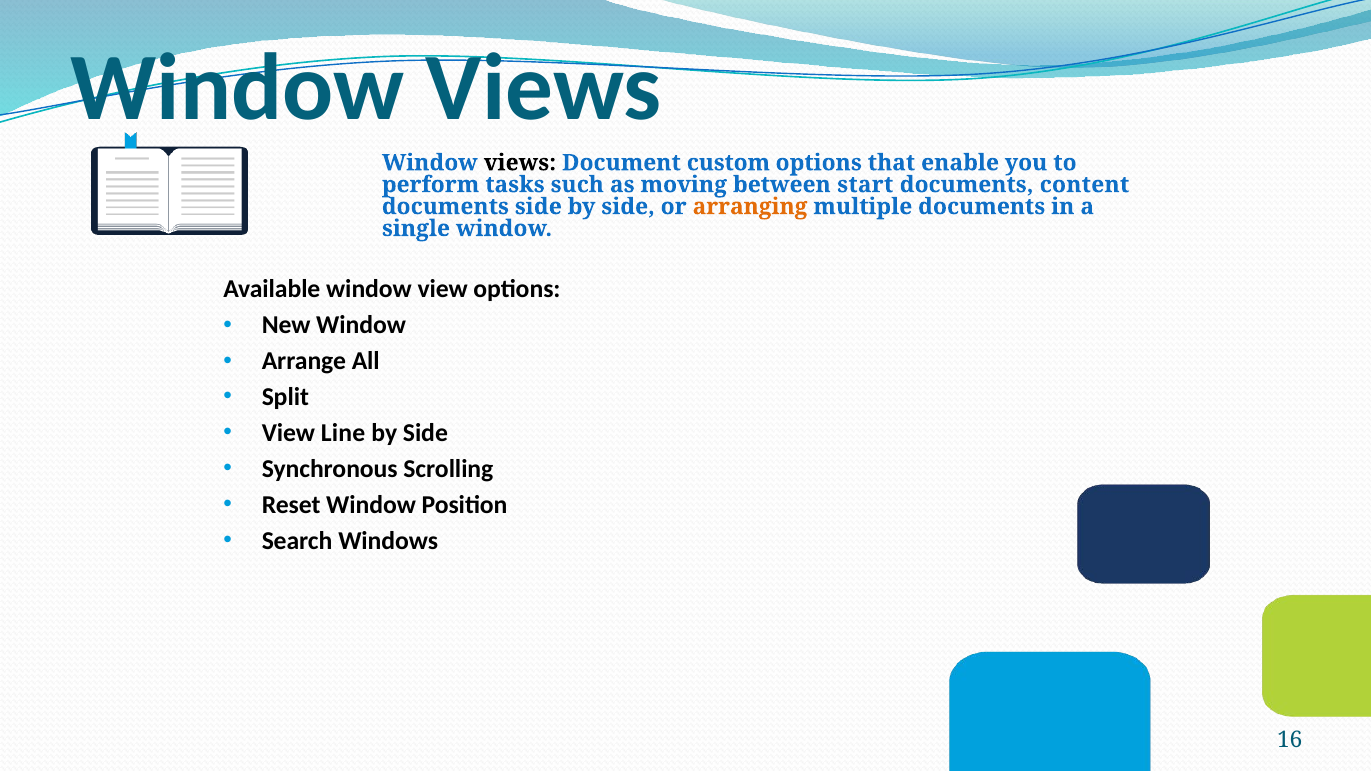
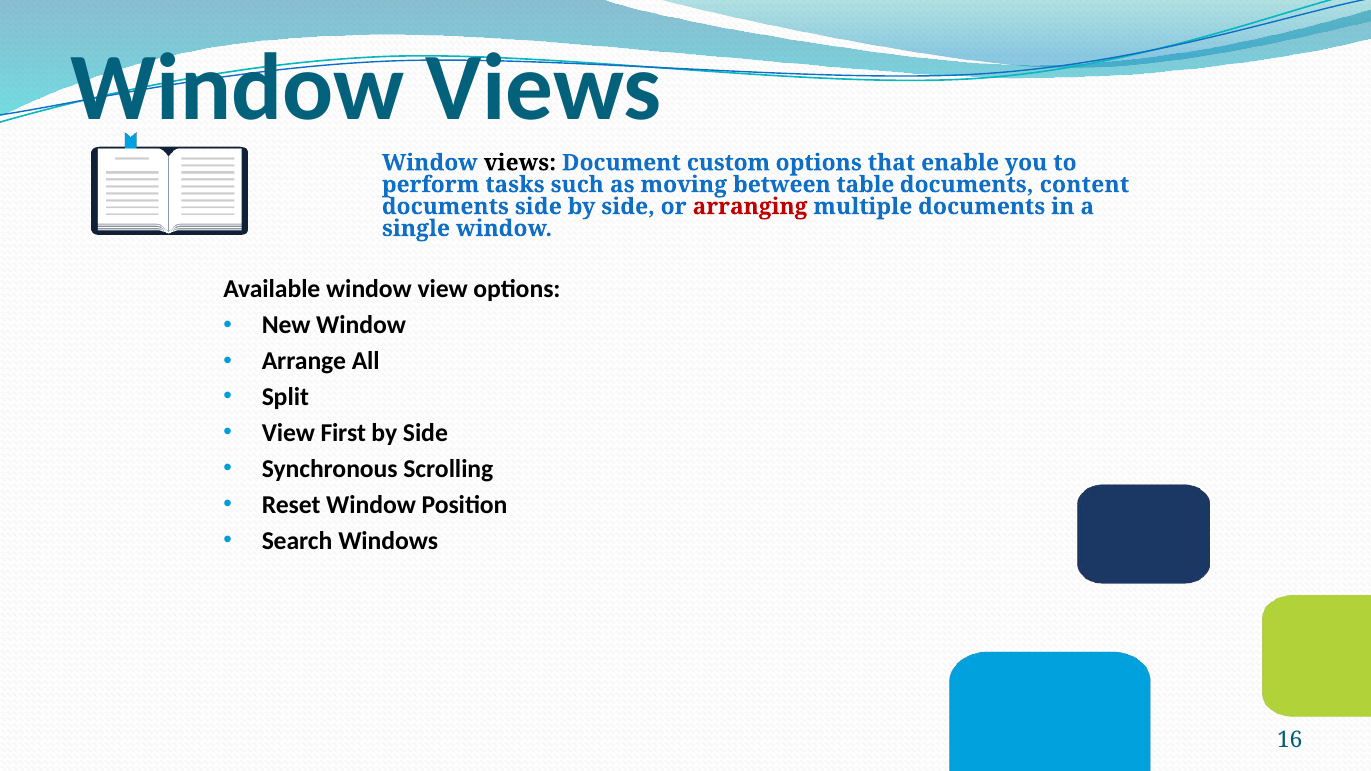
start: start -> table (865, 185)
arranging colour: orange -> red (750, 207)
Line: Line -> First (343, 433)
